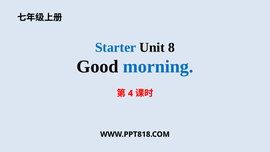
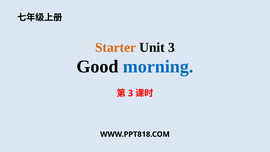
Starter colour: blue -> orange (116, 47)
Unit 8: 8 -> 3 (172, 47)
4: 4 -> 3 (131, 93)
